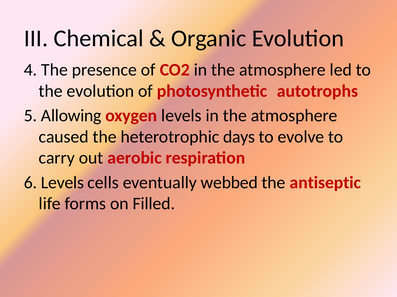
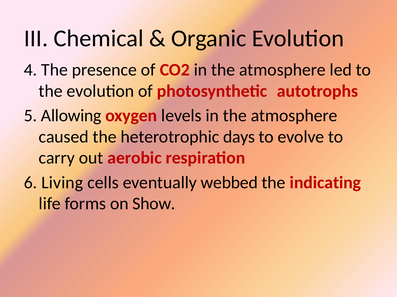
6 Levels: Levels -> Living (62, 183)
antiseptic: antiseptic -> indicating (325, 183)
Filled: Filled -> Show (154, 204)
